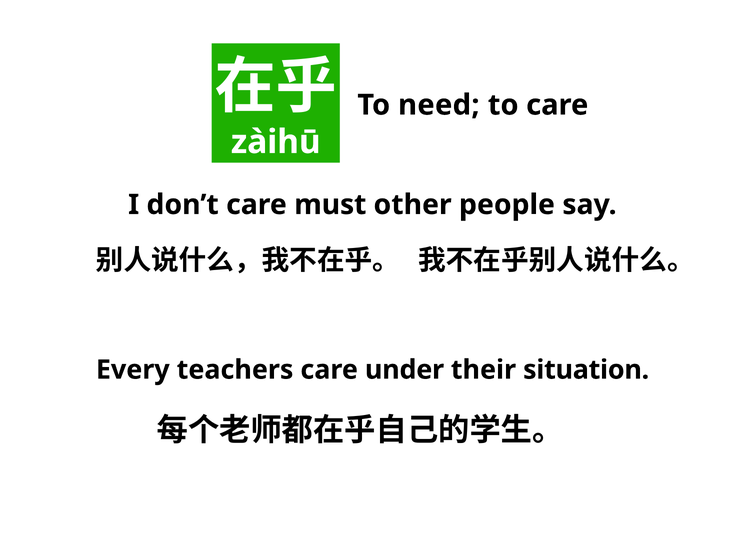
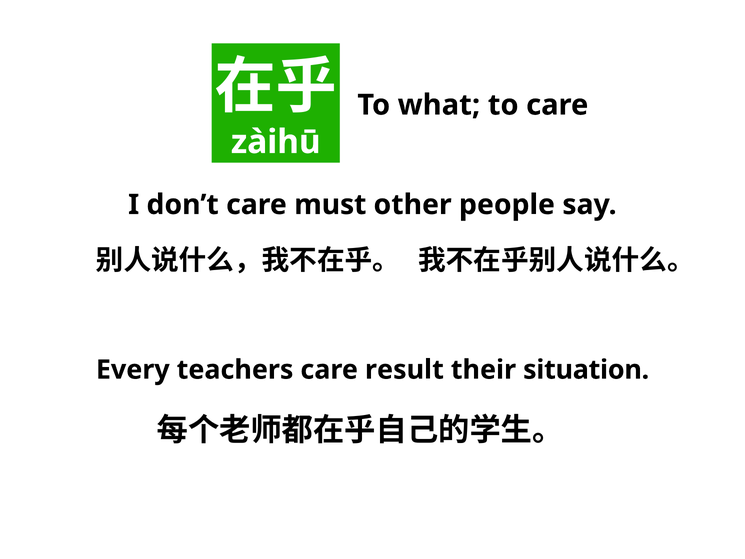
need: need -> what (439, 105)
under: under -> result (404, 370)
